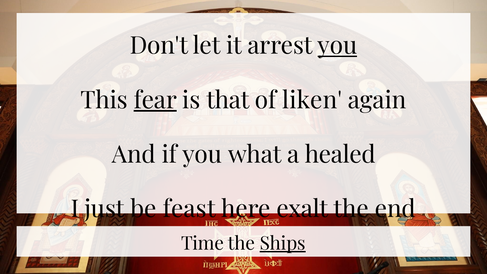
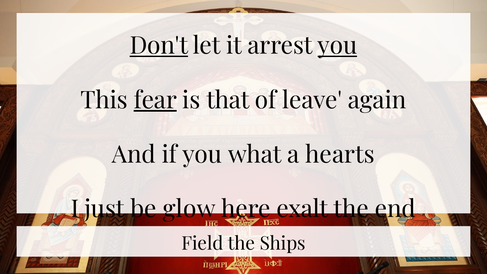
Don't underline: none -> present (159, 46)
liken: liken -> leave (312, 100)
healed: healed -> hearts (340, 155)
feast: feast -> glow (189, 209)
Time: Time -> Field (202, 244)
Ships underline: present -> none (283, 244)
